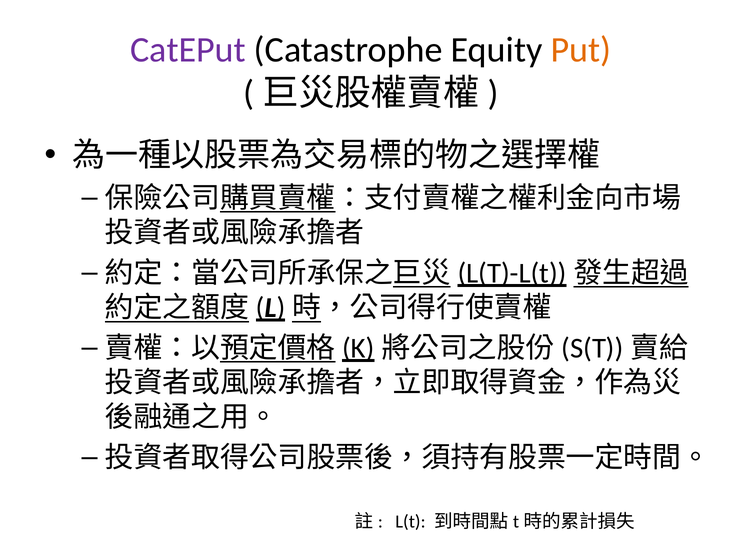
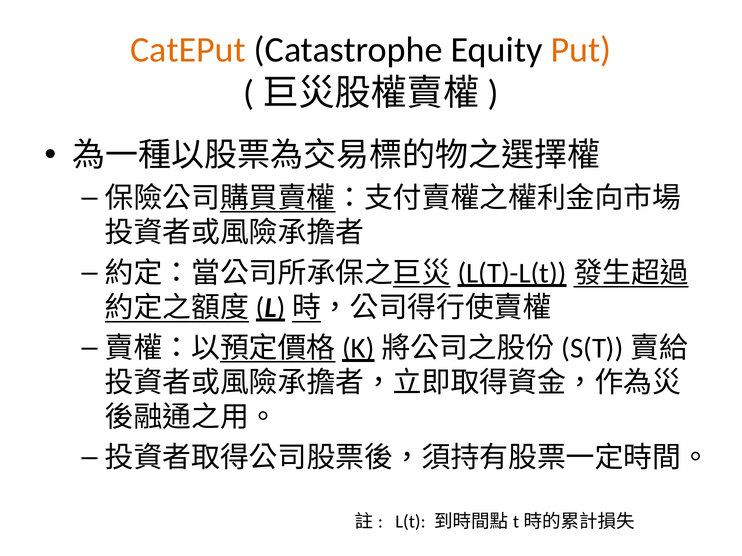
CatEPut colour: purple -> orange (188, 50)
